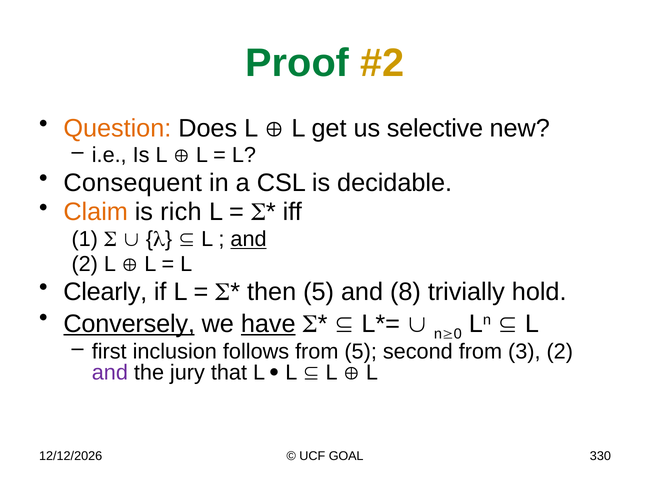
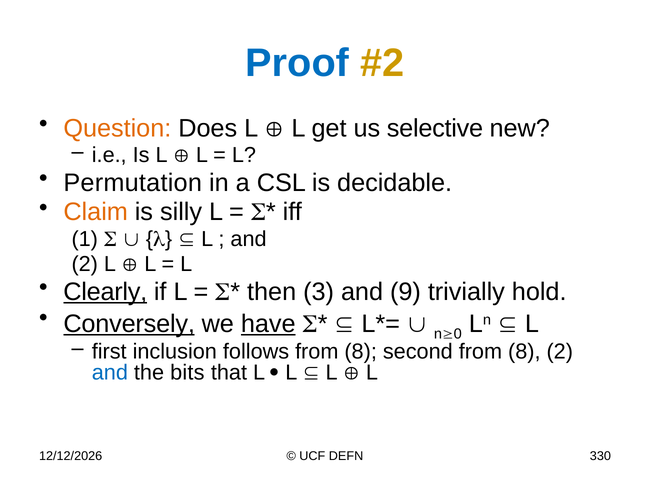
Proof colour: green -> blue (297, 63)
Consequent: Consequent -> Permutation (133, 183)
rich: rich -> silly (181, 212)
and underline: present -> none (249, 239)
Clearly underline: none -> present (105, 292)
then 5: 5 -> 3 (319, 292)
8: 8 -> 9 (405, 292)
follows from 5: 5 -> 8 (361, 351)
second from 3: 3 -> 8 (524, 351)
and colour: purple -> blue (110, 372)
jury: jury -> bits (187, 372)
GOAL: GOAL -> DEFN (346, 456)
